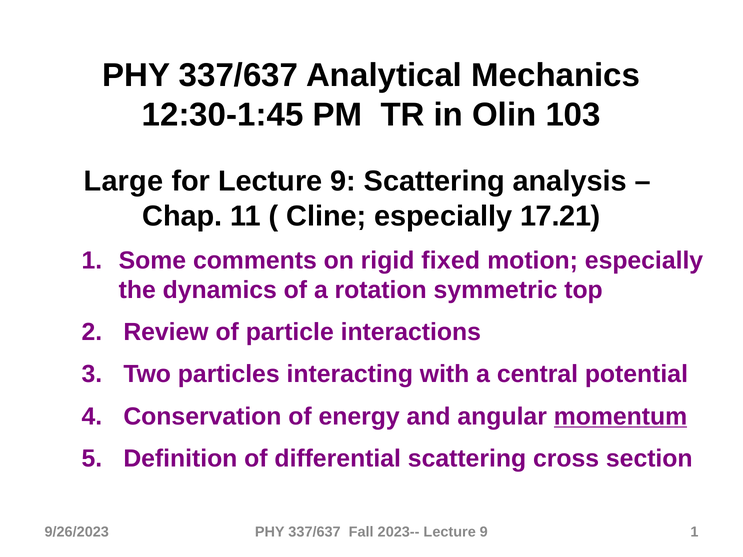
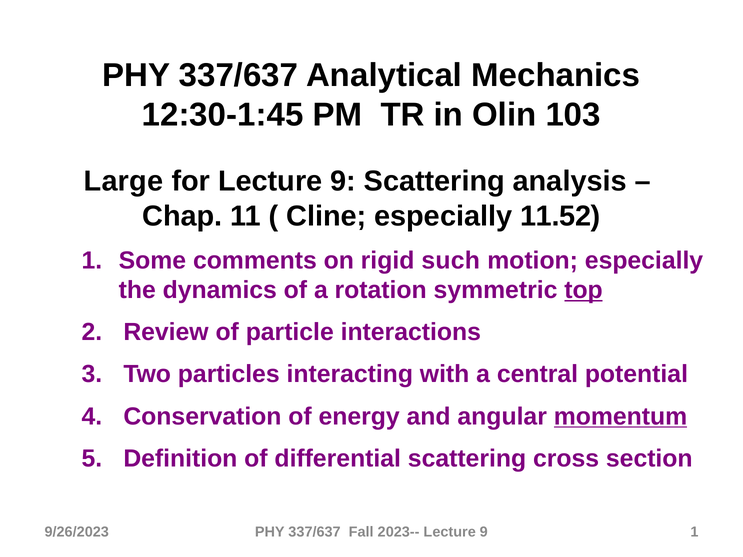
17.21: 17.21 -> 11.52 (560, 216)
fixed: fixed -> such (451, 261)
top underline: none -> present (583, 290)
